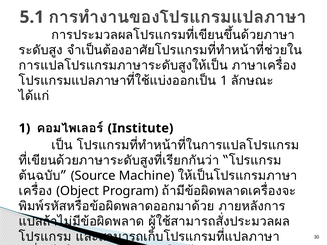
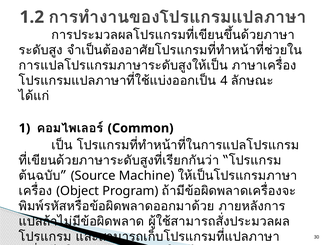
5.1: 5.1 -> 1.2 (32, 17)
1: 1 -> 4 (224, 81)
Institute: Institute -> Common (141, 128)
